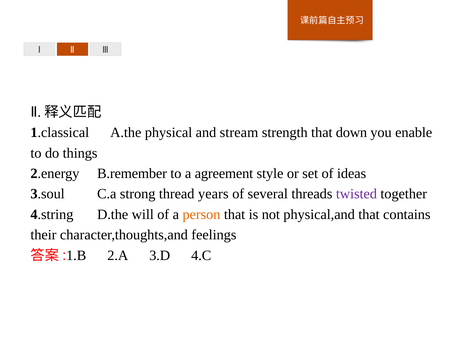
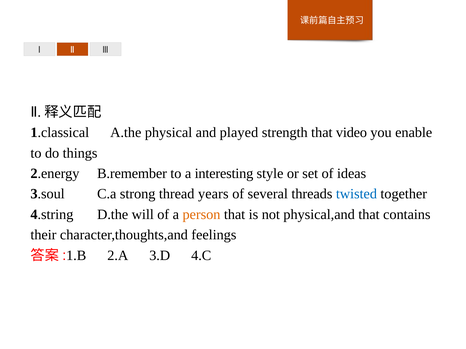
stream: stream -> played (239, 133)
down: down -> video (352, 133)
agreement: agreement -> interesting (224, 174)
twisted colour: purple -> blue (356, 194)
